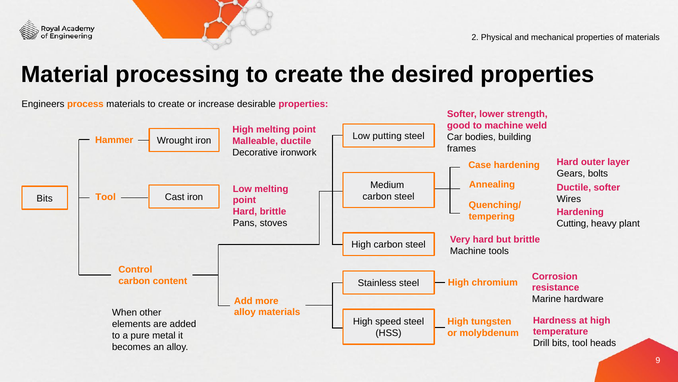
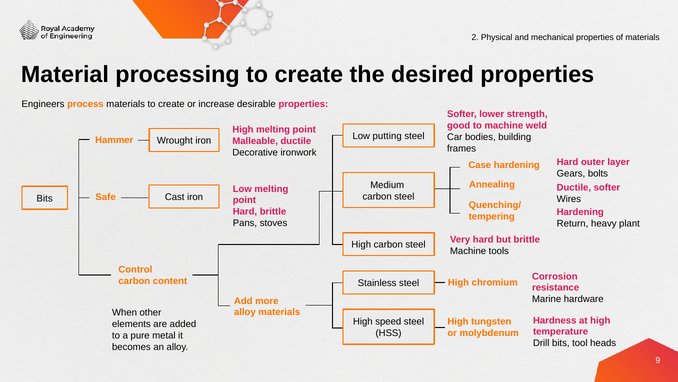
Tool: Tool -> Safe (106, 197)
Cutting: Cutting -> Return (573, 223)
